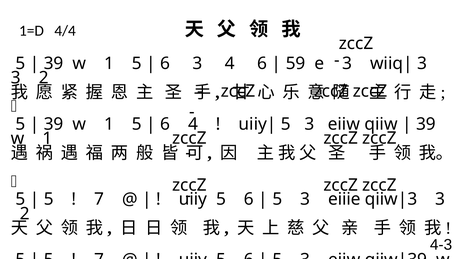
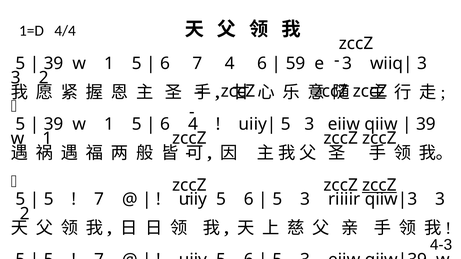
6 3: 3 -> 7 (198, 64)
zccZ underline: none -> present (379, 185)
eiiie: eiiie -> riiiir (344, 199)
